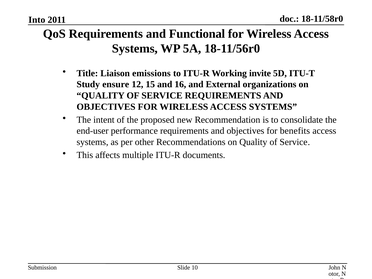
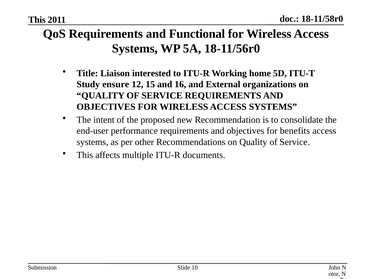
Into: Into -> This (37, 20)
emissions: emissions -> interested (152, 73)
invite: invite -> home (260, 73)
